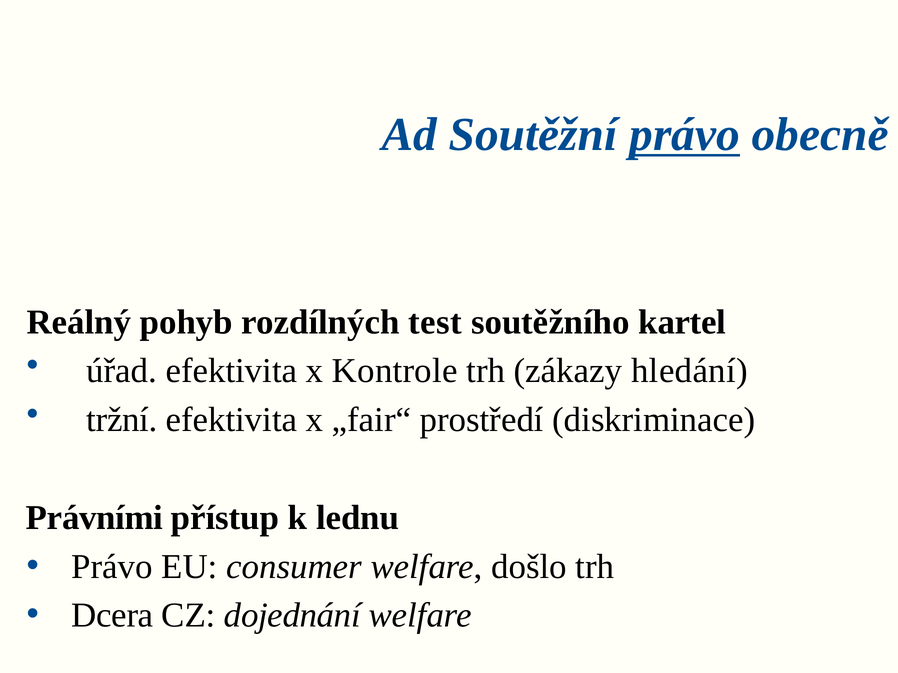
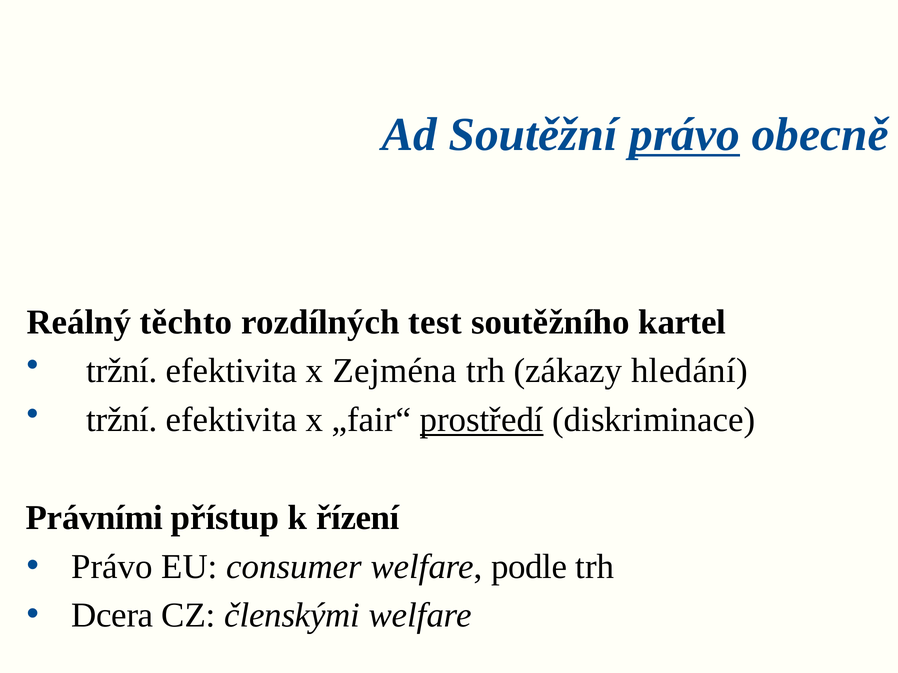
pohyb: pohyb -> těchto (186, 322)
úřad: úřad -> tržní (122, 371)
Kontrole: Kontrole -> Zejména (395, 371)
prostředí underline: none -> present (482, 420)
lednu: lednu -> řízení (358, 518)
došlo: došlo -> podle (529, 567)
dojednání: dojednání -> členskými (292, 616)
